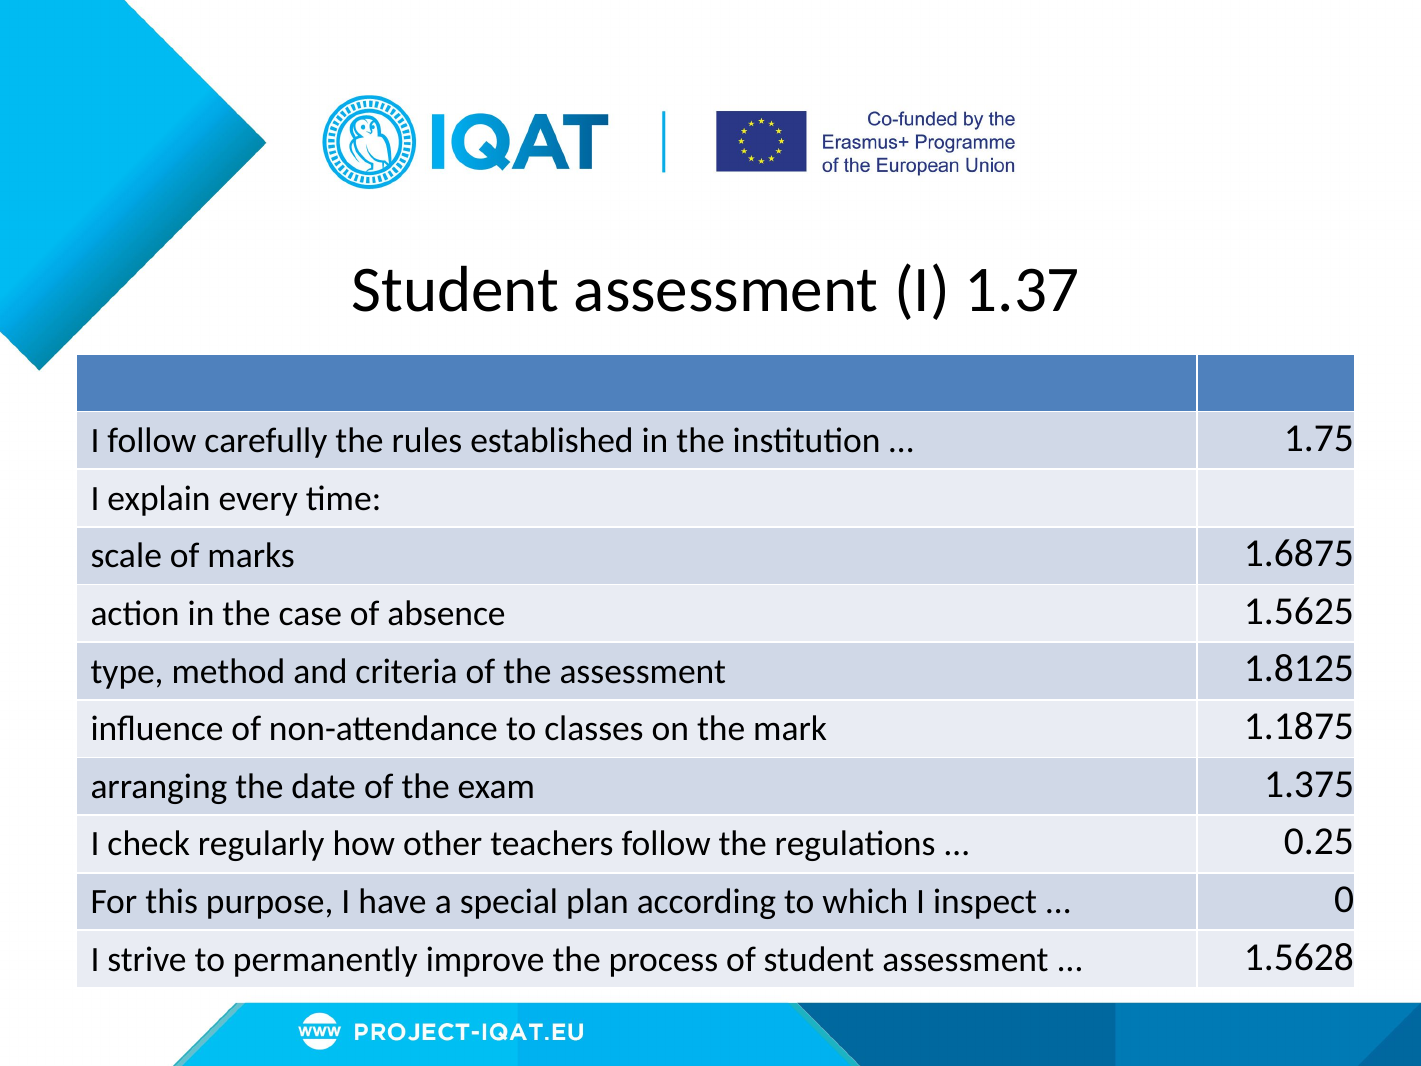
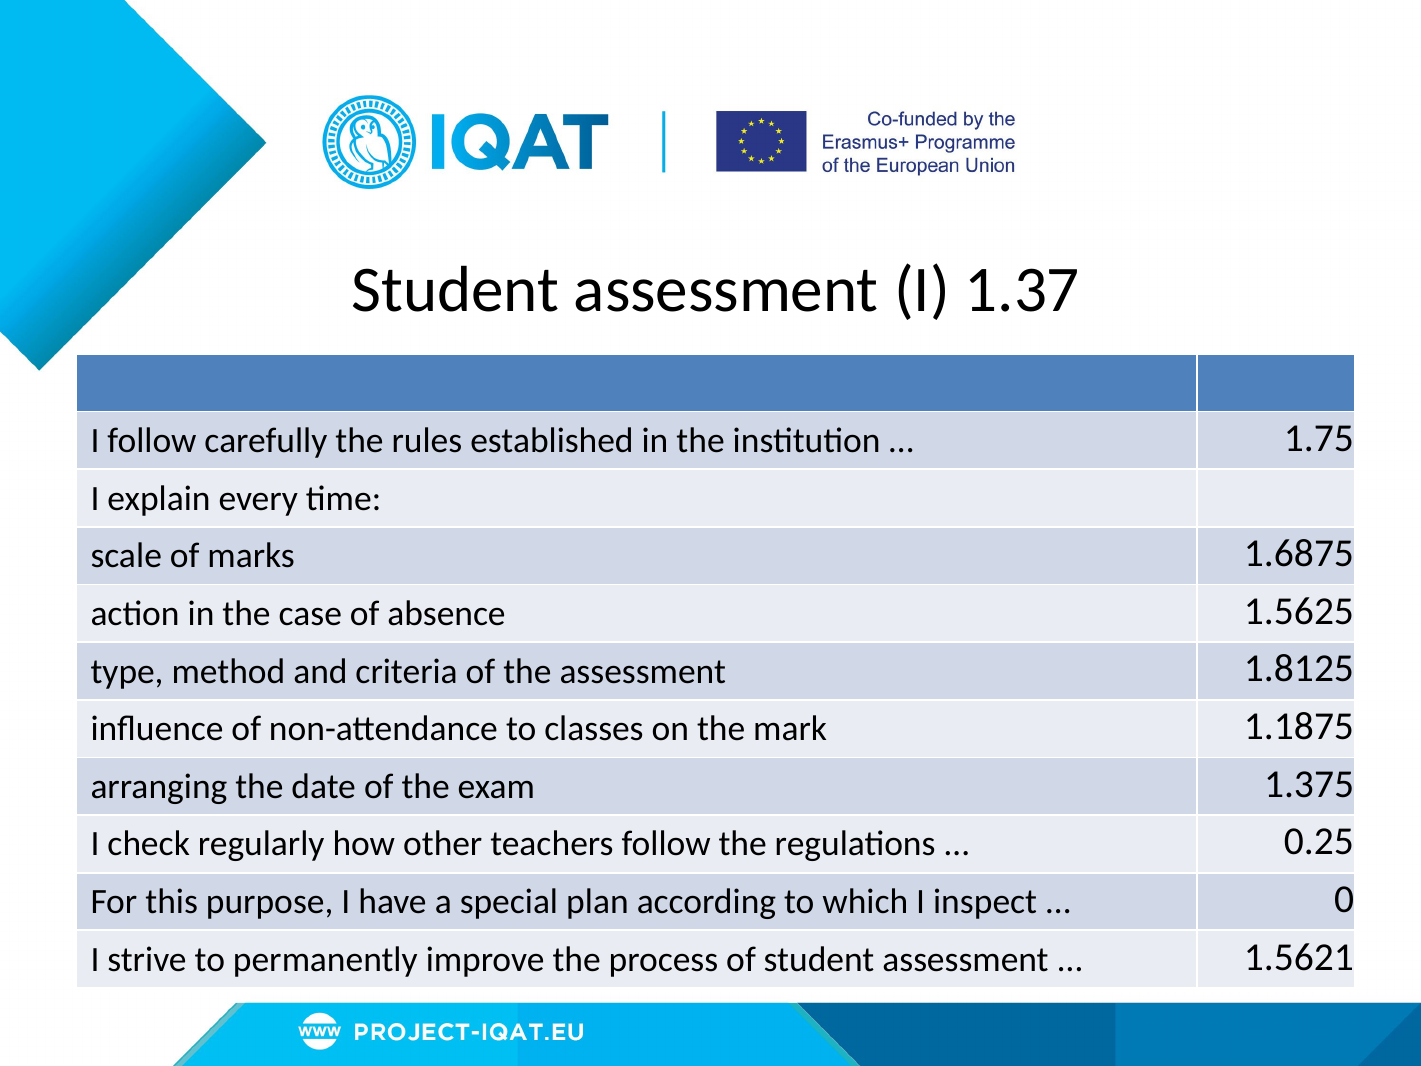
1.5628: 1.5628 -> 1.5621 (1299, 957)
